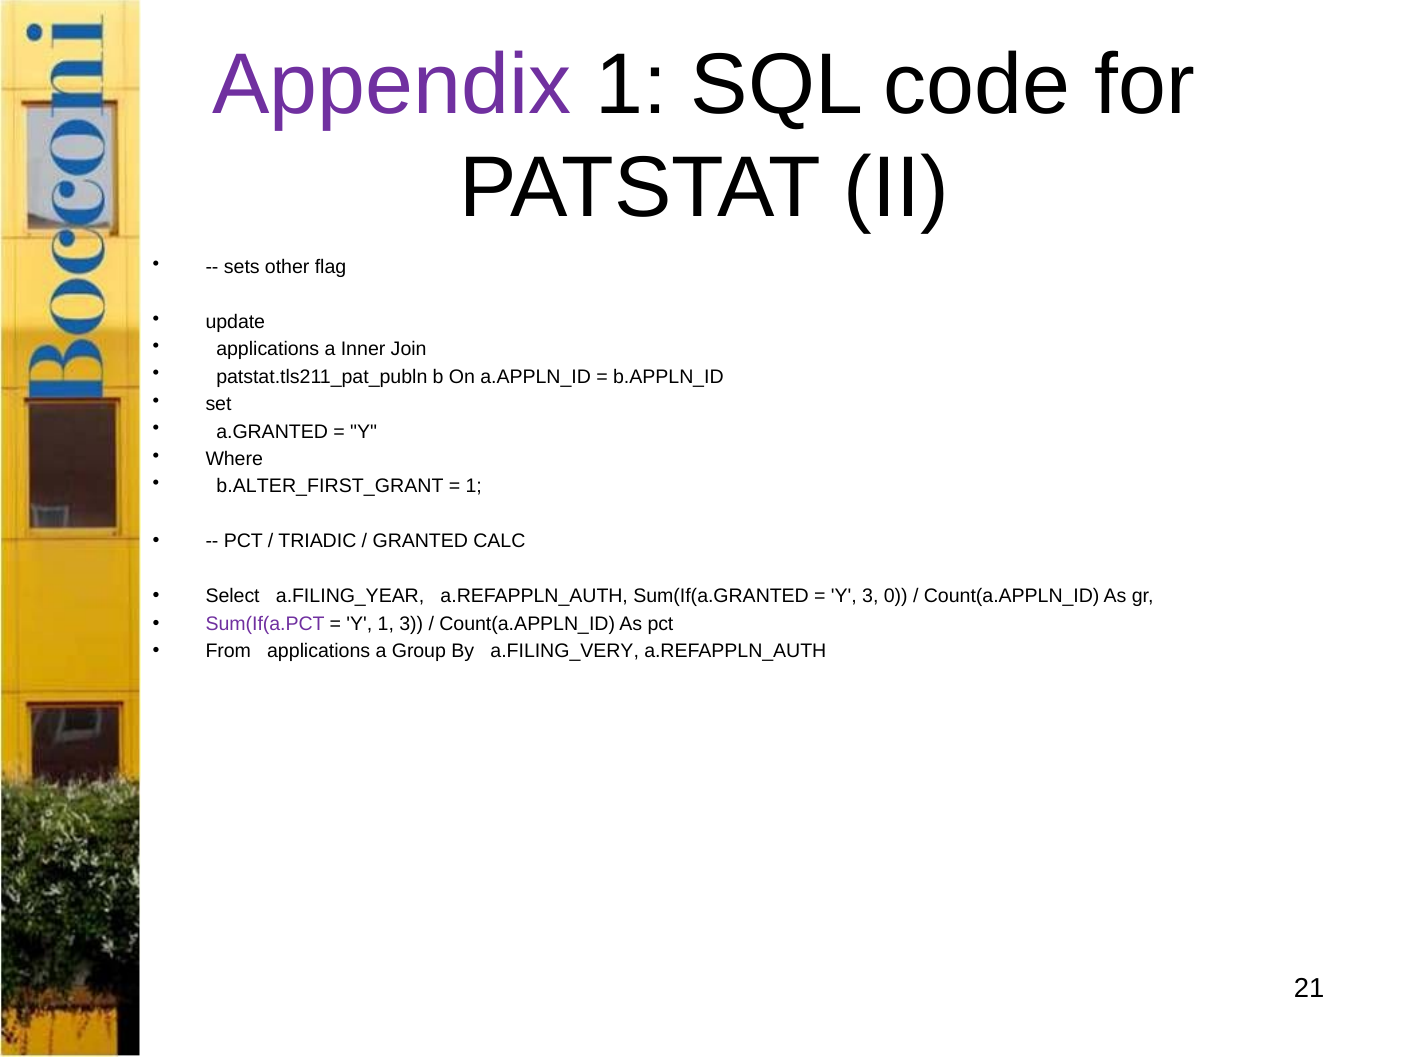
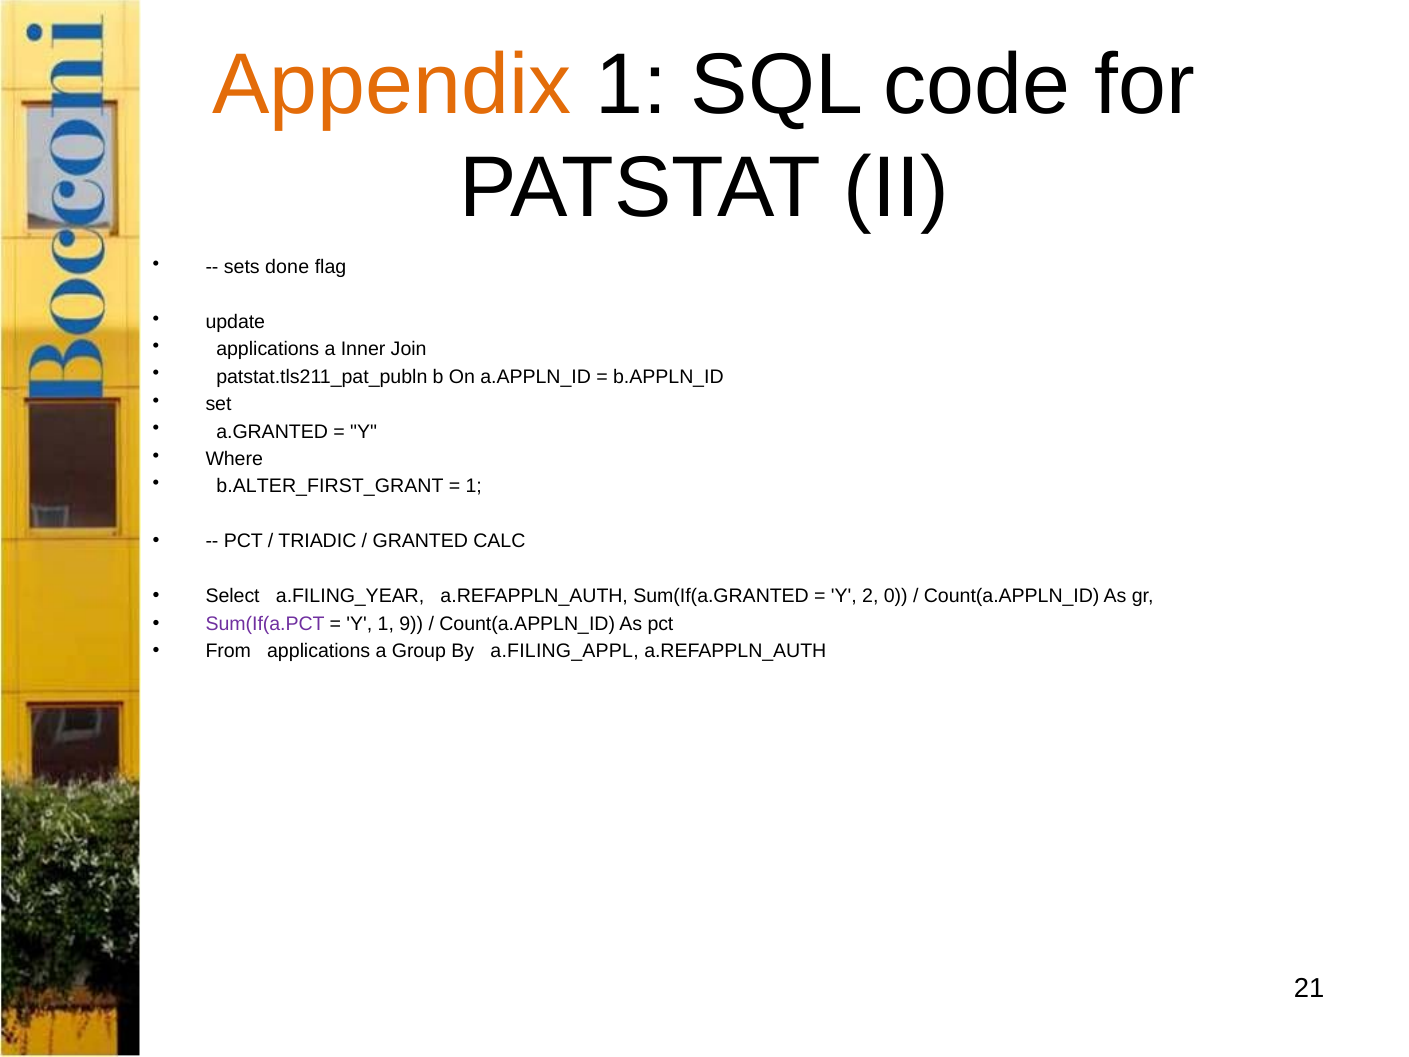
Appendix colour: purple -> orange (392, 85)
other: other -> done (287, 267)
Y 3: 3 -> 2 (870, 596)
1 3: 3 -> 9 (411, 624)
a.FILING_VERY: a.FILING_VERY -> a.FILING_APPL (565, 651)
